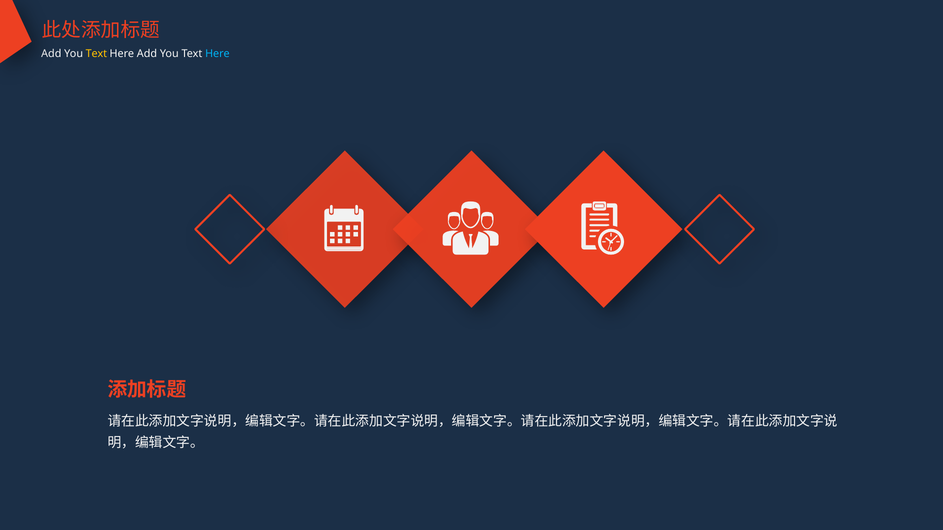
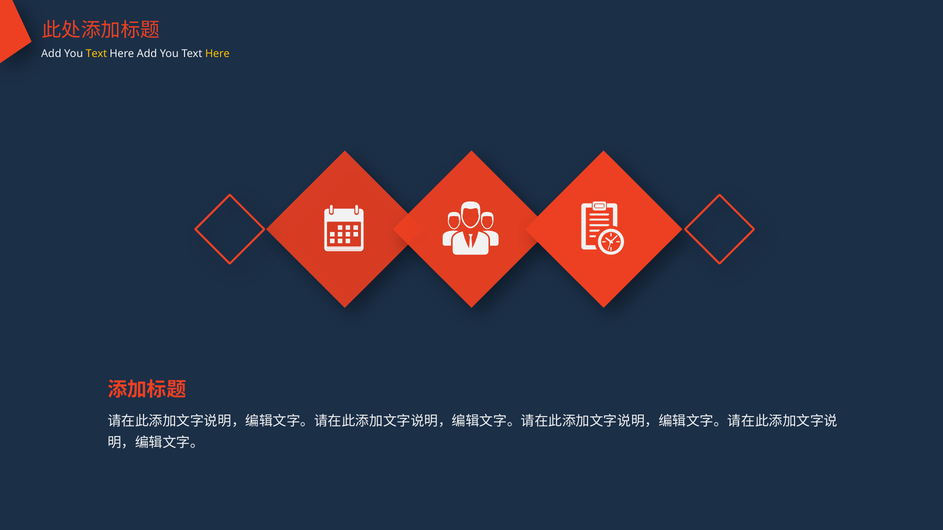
Here colour: light blue -> yellow (217, 54)
